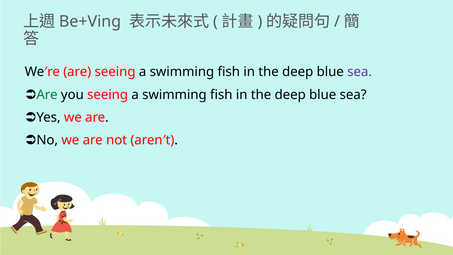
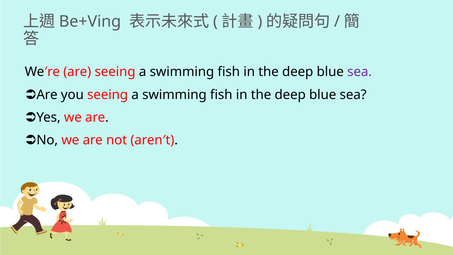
Are colour: green -> black (47, 95)
